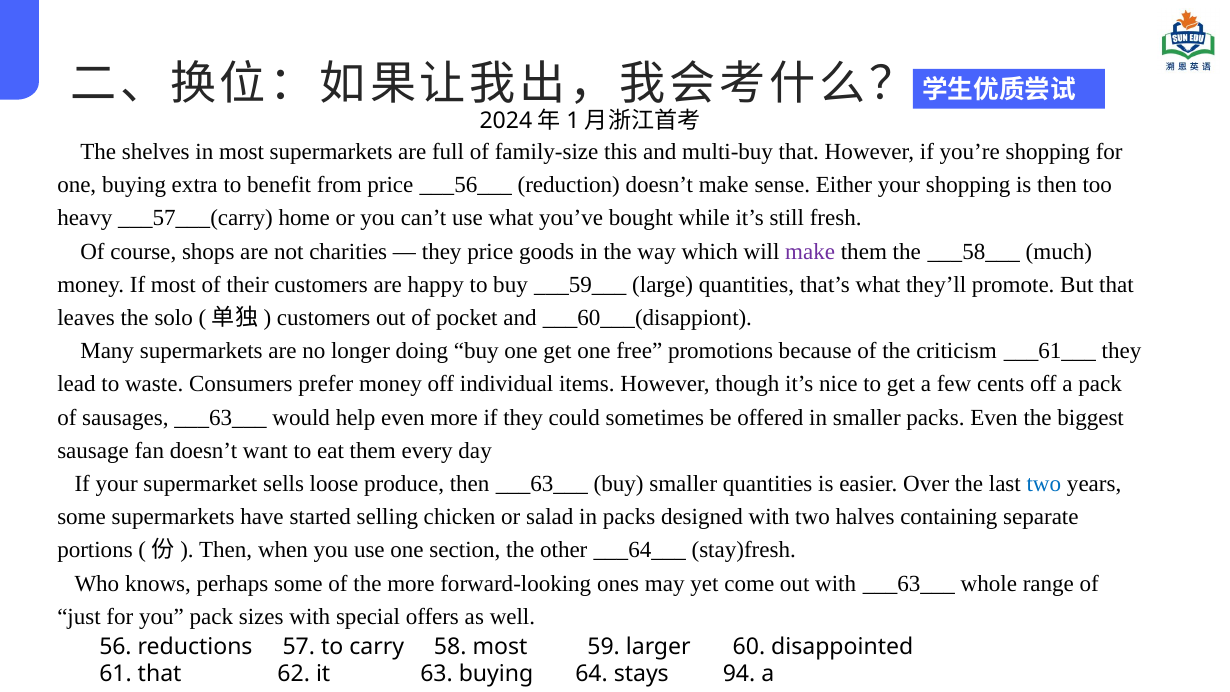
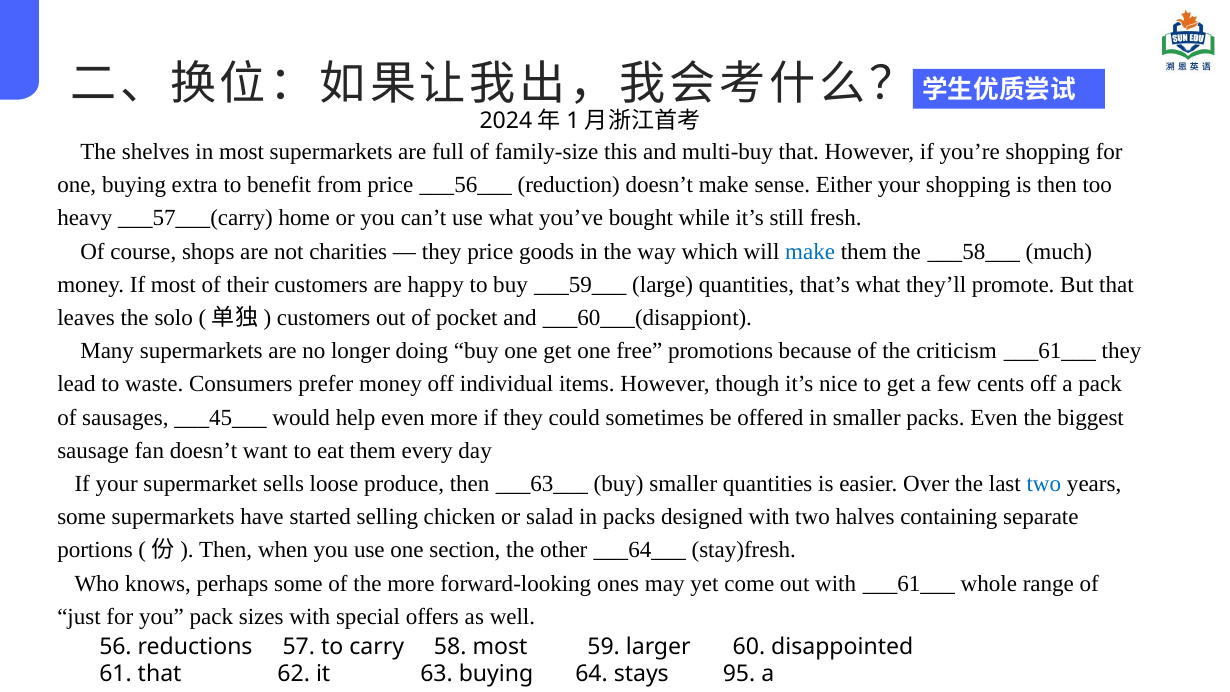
make colour: purple -> blue (810, 252)
sausages ___63___: ___63___ -> ___45___ (221, 417)
with ___63___: ___63___ -> ___61___ (909, 583)
94: 94 -> 95 (739, 674)
